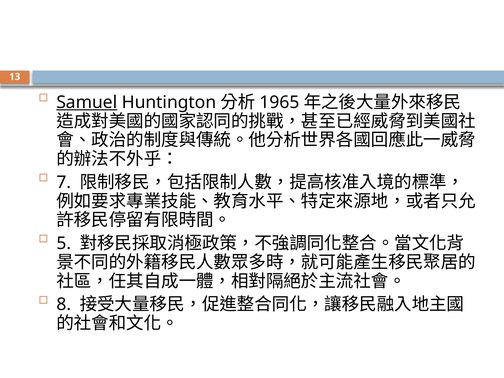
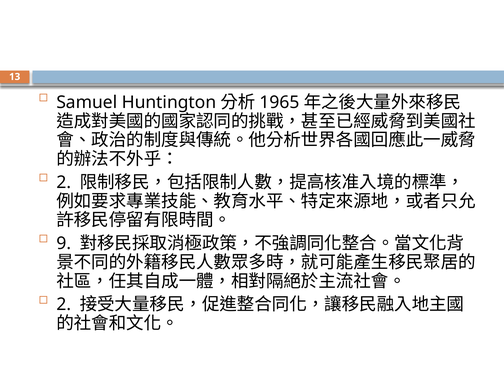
Samuel underline: present -> none (87, 102)
7: 7 -> 2 (64, 182)
5: 5 -> 9 (64, 243)
8: 8 -> 2 (64, 305)
